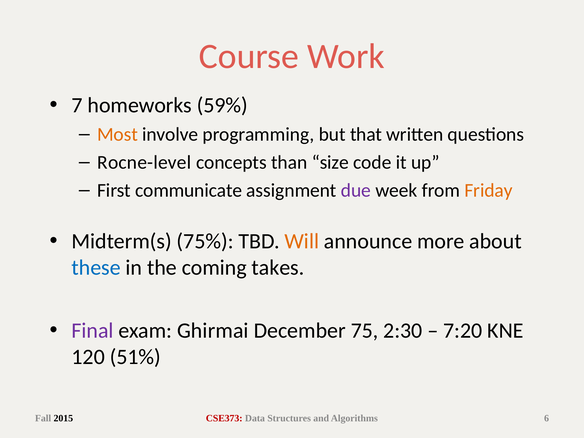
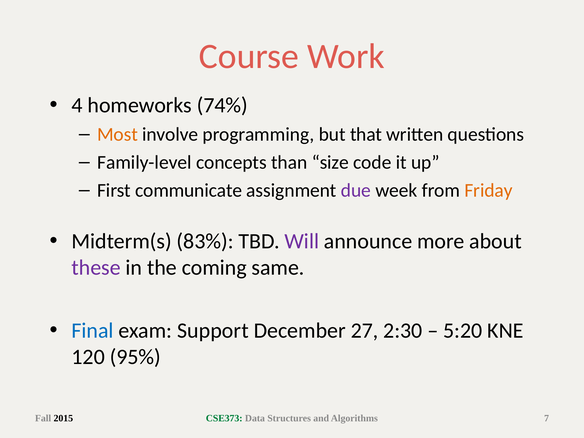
7: 7 -> 4 (77, 105)
59%: 59% -> 74% (222, 105)
Rocne-level: Rocne-level -> Family-level (144, 162)
75%: 75% -> 83% (205, 241)
Will colour: orange -> purple (302, 241)
these colour: blue -> purple (96, 268)
takes: takes -> same (278, 268)
Final colour: purple -> blue (93, 331)
Ghirmai: Ghirmai -> Support (213, 331)
75: 75 -> 27 (365, 331)
7:20: 7:20 -> 5:20 (463, 331)
51%: 51% -> 95% (135, 357)
CSE373 colour: red -> green (224, 418)
6: 6 -> 7 (547, 418)
